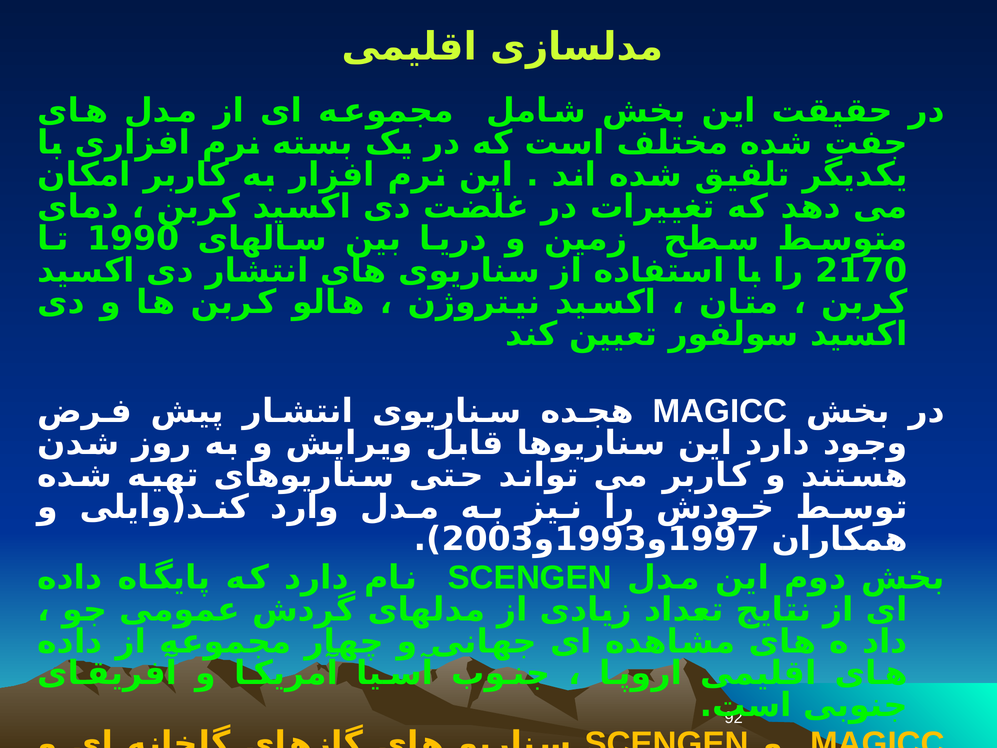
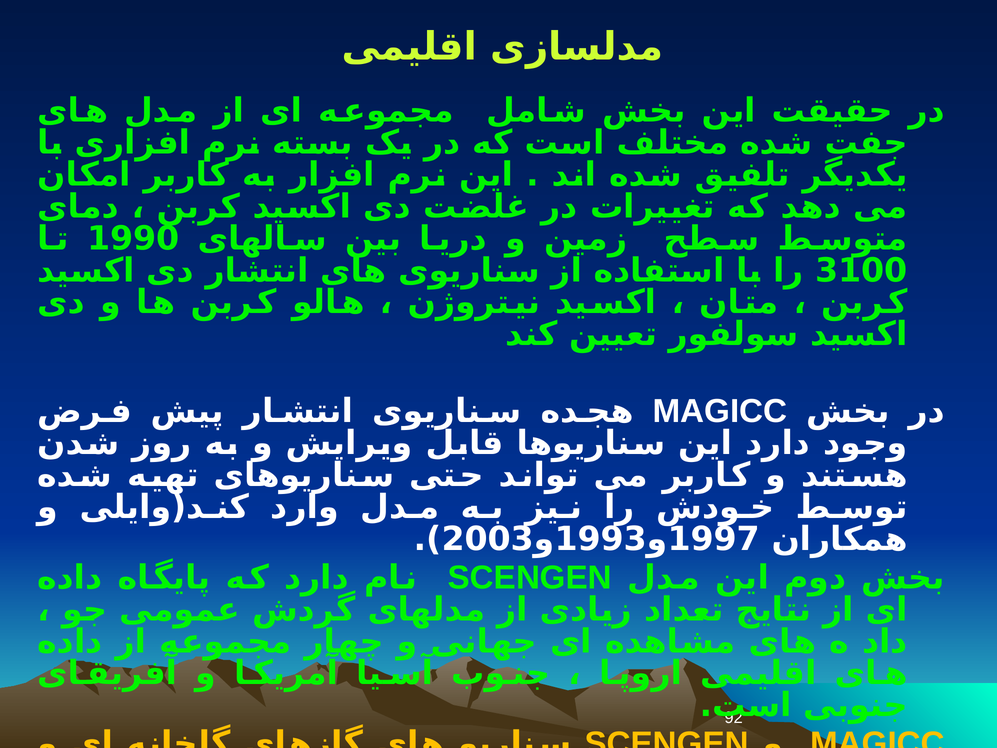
2170: 2170 -> 3100 (861, 270)
